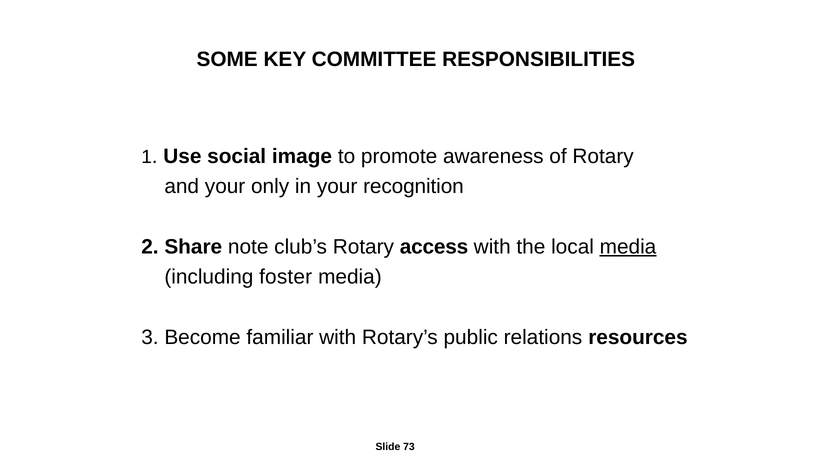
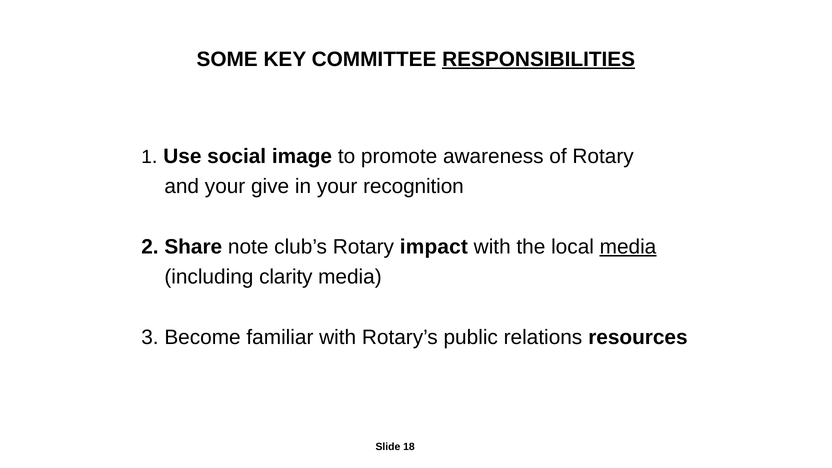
RESPONSIBILITIES underline: none -> present (539, 59)
only: only -> give (270, 187)
access: access -> impact (434, 247)
foster: foster -> clarity (286, 277)
73: 73 -> 18 (409, 447)
